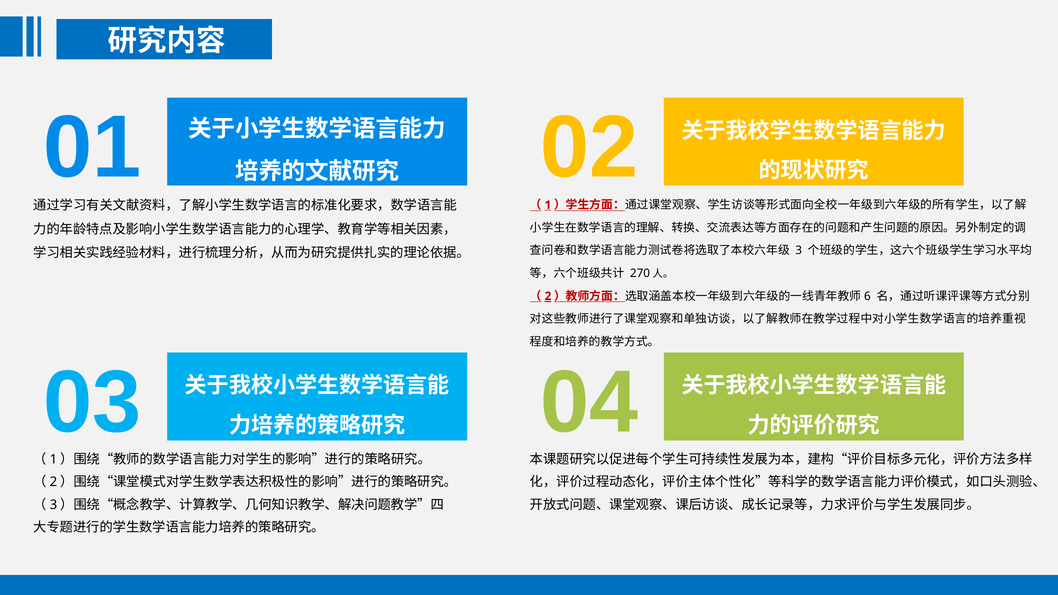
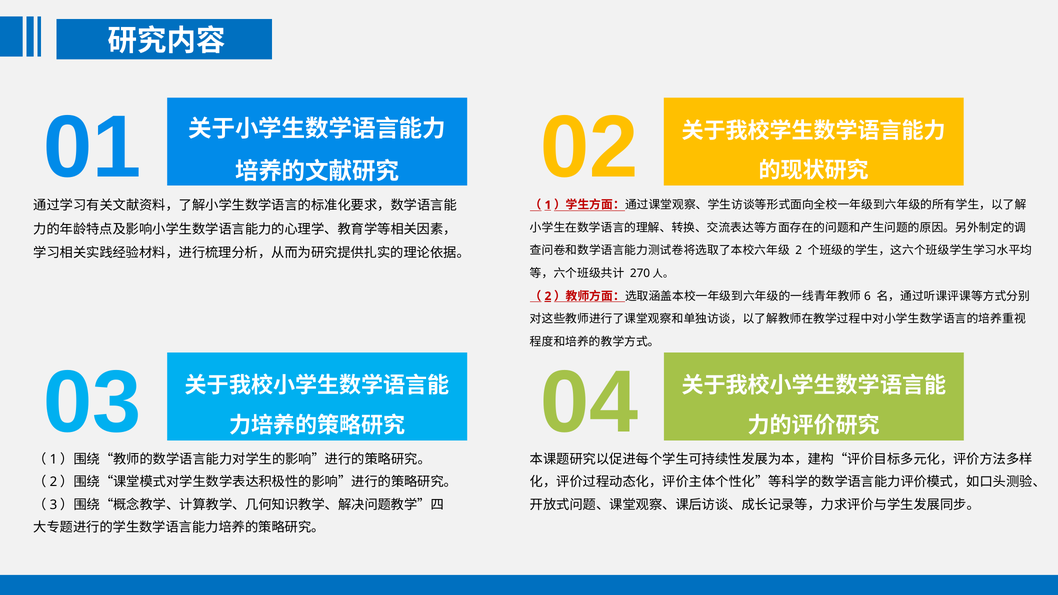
3: 3 -> 2 (799, 251)
